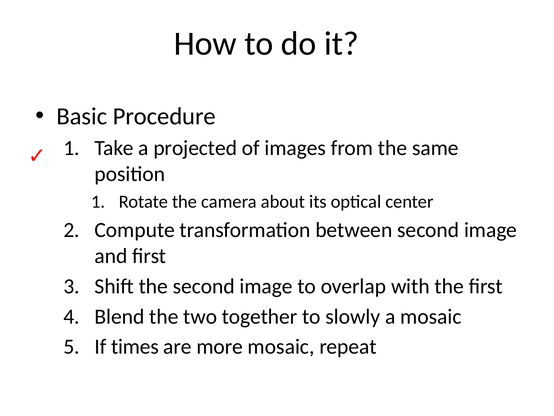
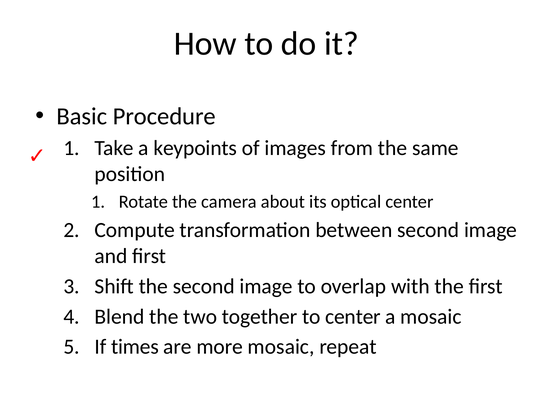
projected: projected -> keypoints (195, 148)
to slowly: slowly -> center (353, 316)
